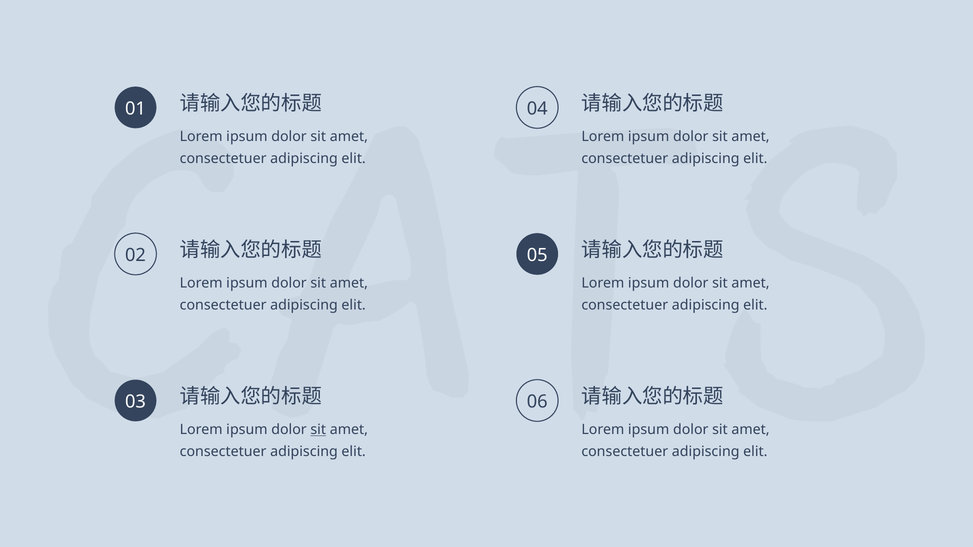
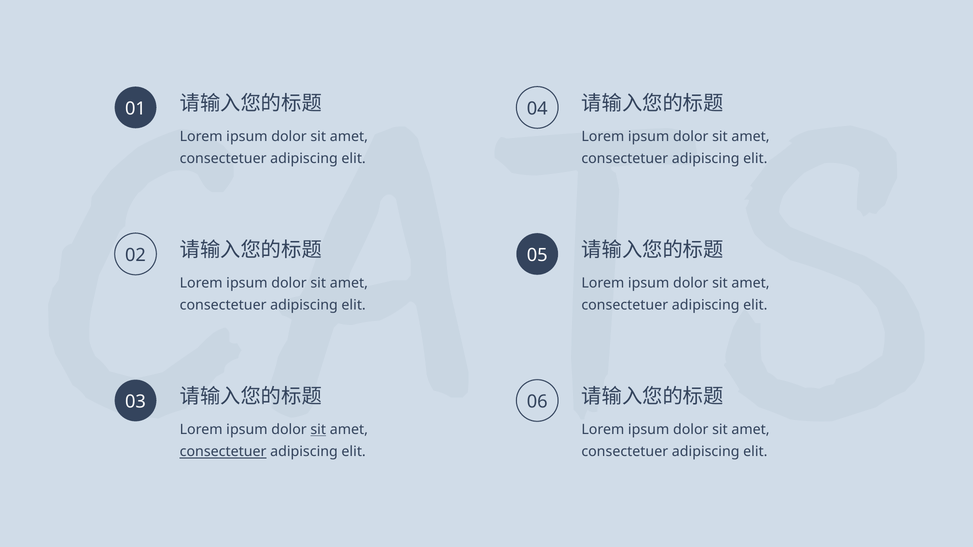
consectetuer underline: none -> present (223, 452)
